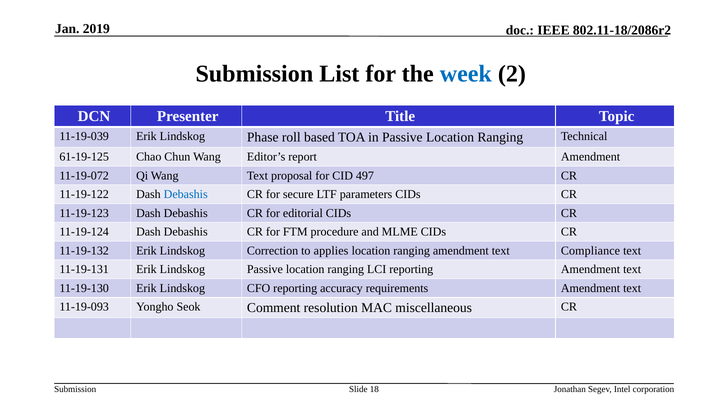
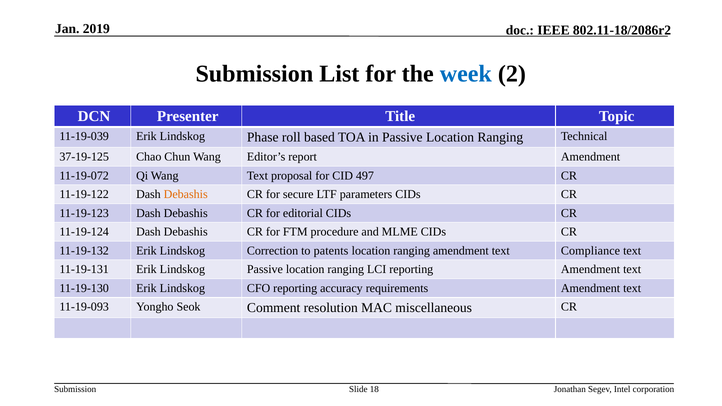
61-19-125: 61-19-125 -> 37-19-125 (84, 157)
Debashis colour: blue -> orange (186, 194)
applies: applies -> patents (331, 251)
